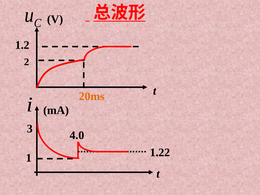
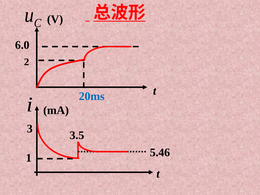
1.2: 1.2 -> 6.0 (22, 45)
20ms colour: orange -> blue (92, 96)
4.0: 4.0 -> 3.5 (77, 135)
1.22: 1.22 -> 5.46 (160, 153)
